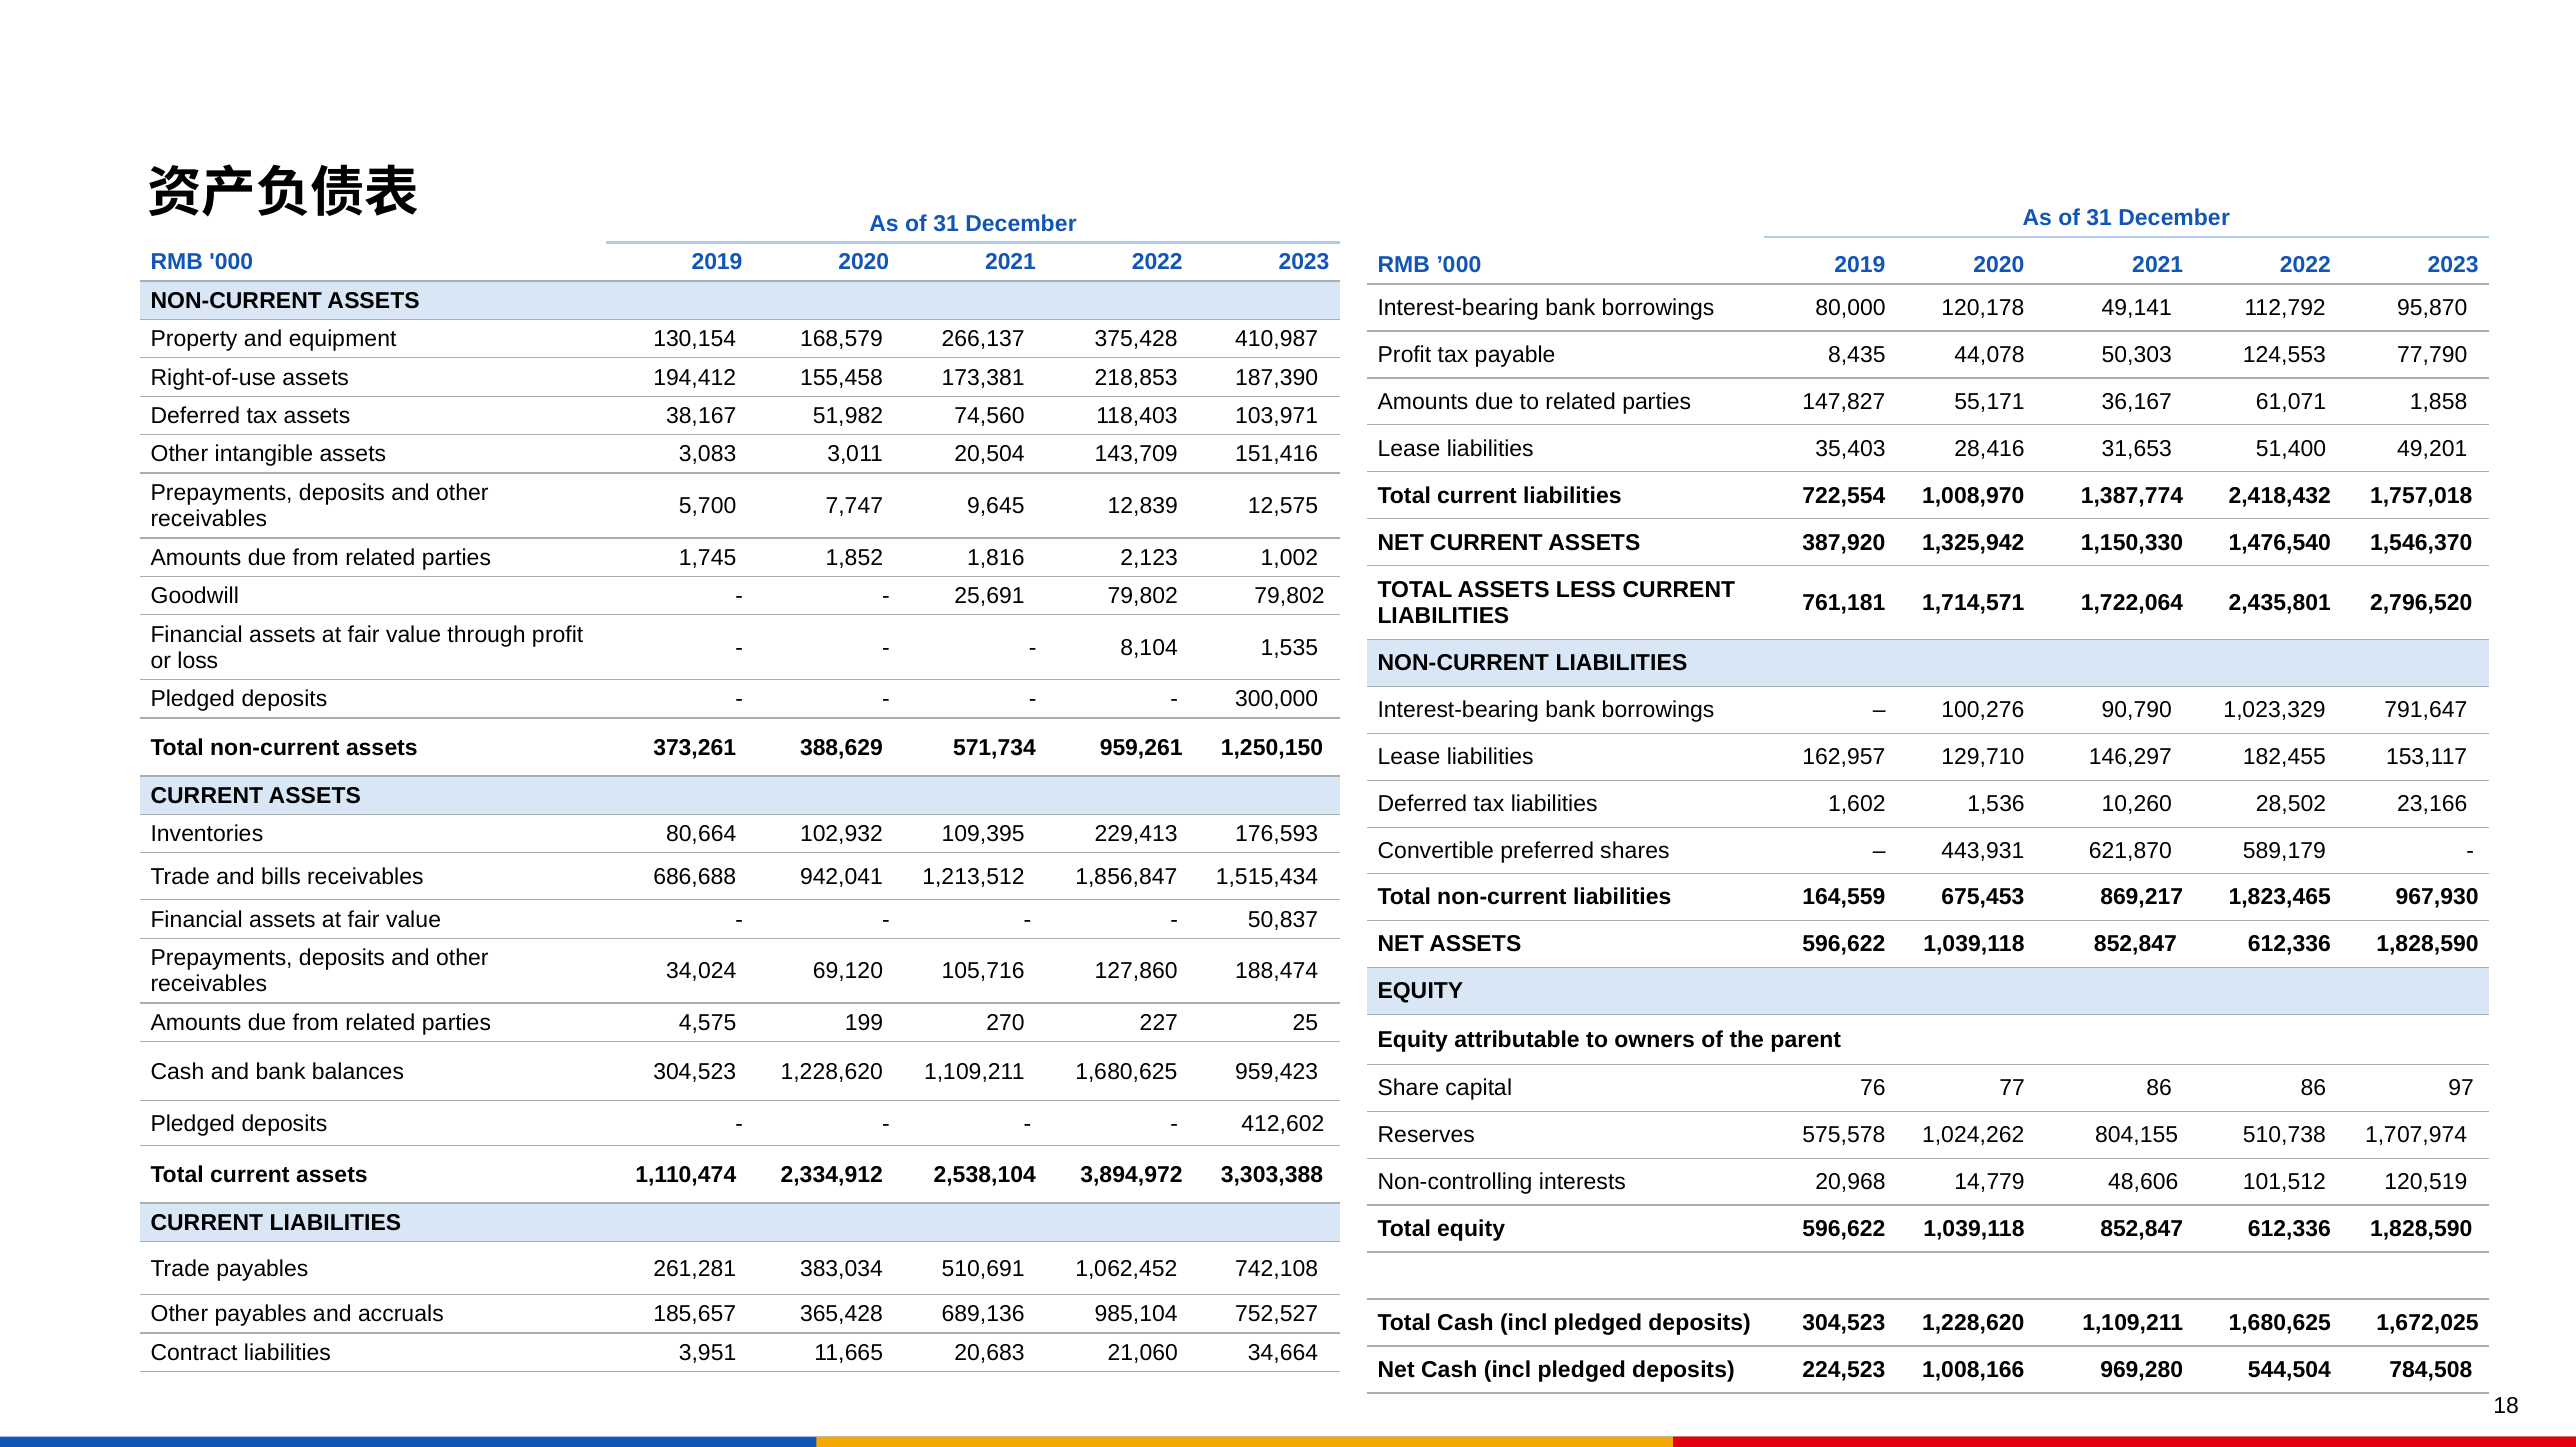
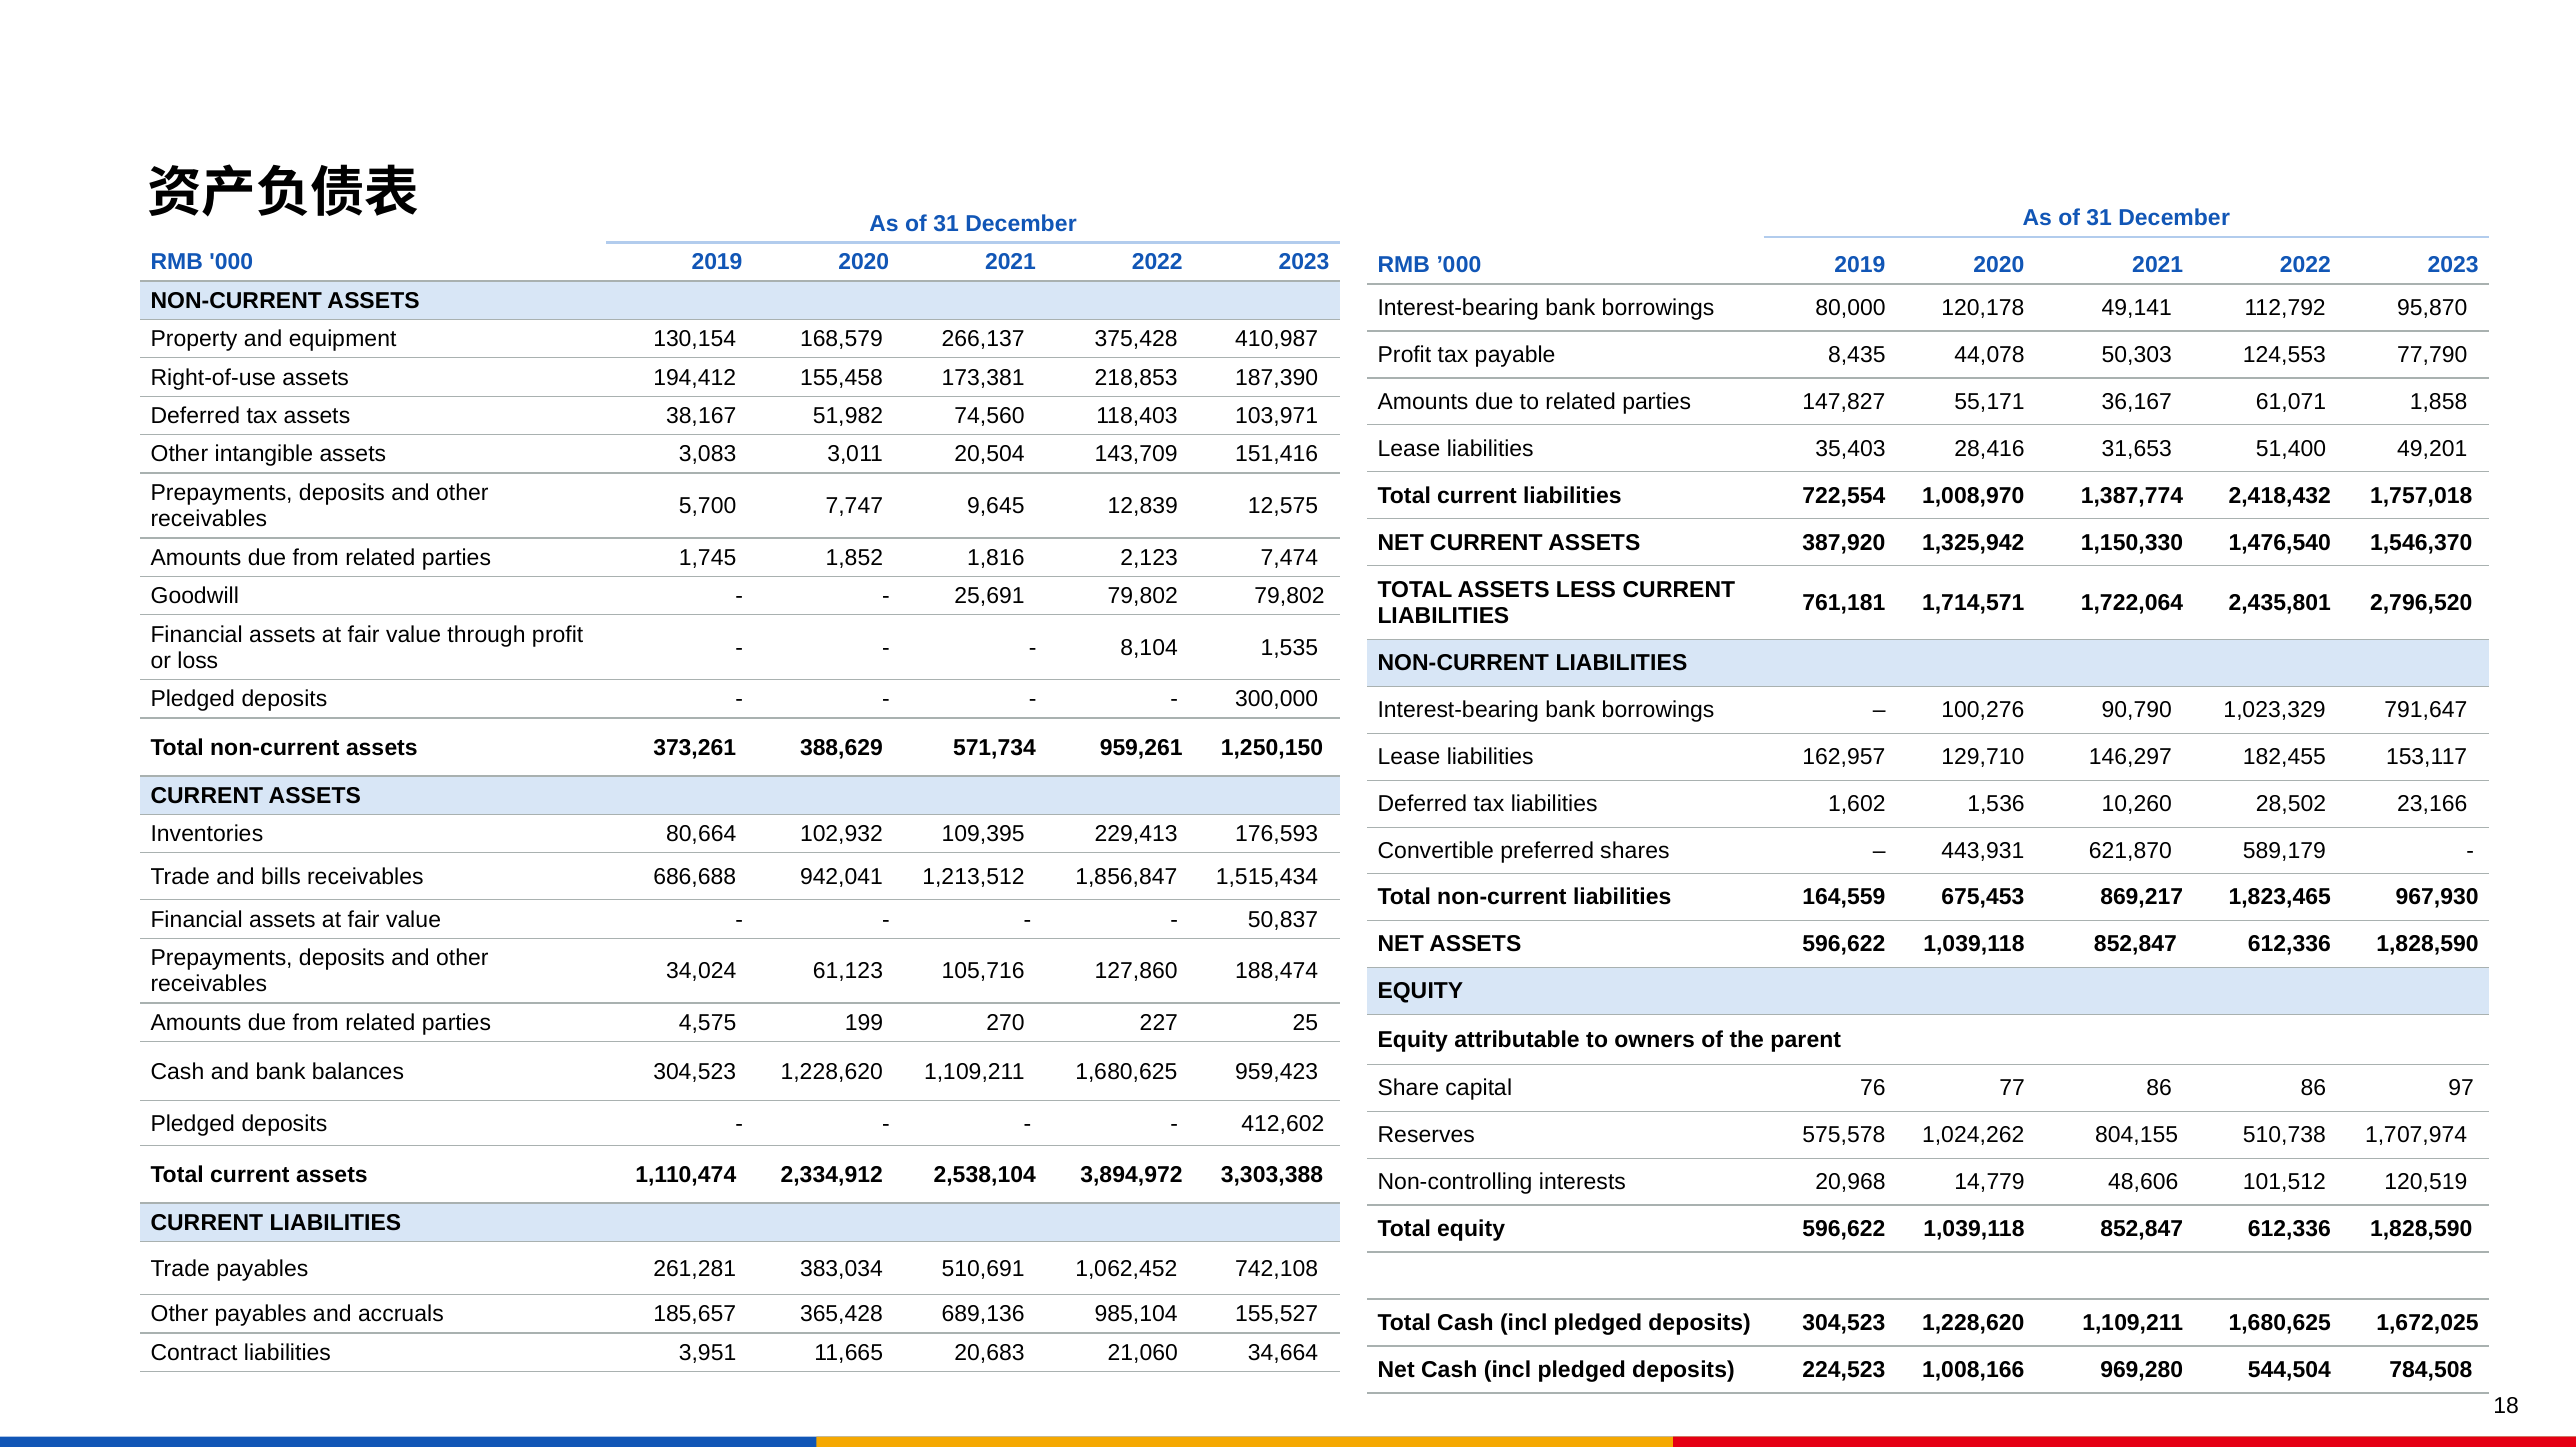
1,002: 1,002 -> 7,474 (1289, 558)
69,120: 69,120 -> 61,123 (848, 971)
752,527: 752,527 -> 155,527 (1277, 1314)
